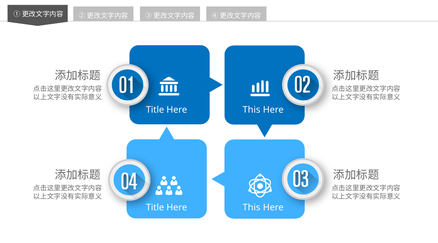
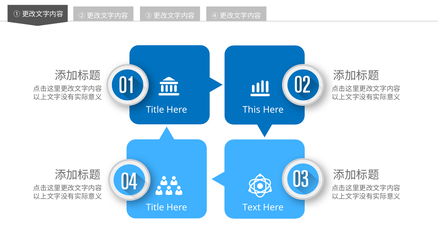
This: This -> Text (252, 208)
